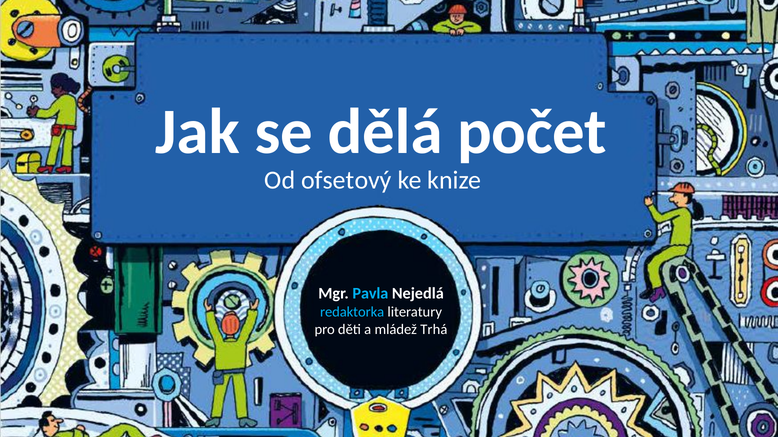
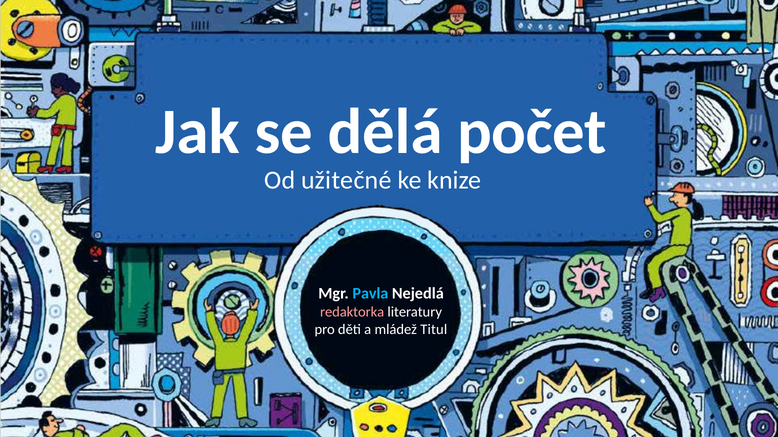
ofsetový: ofsetový -> užitečné (346, 180)
redaktorka colour: light blue -> pink (352, 312)
Trhá: Trhá -> Titul (434, 330)
